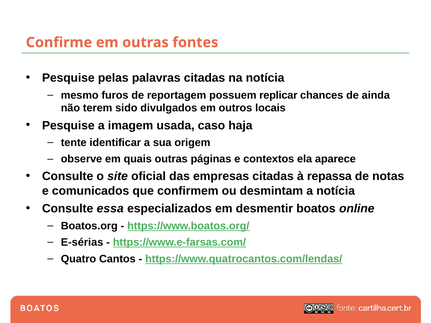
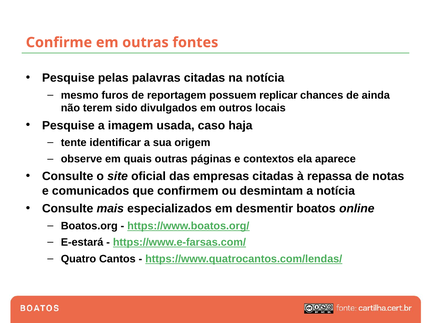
essa: essa -> mais (110, 209)
E-sérias: E-sérias -> E-estará (82, 243)
